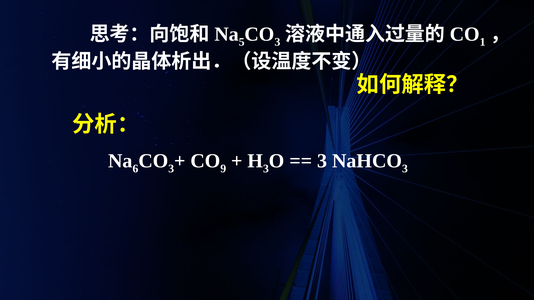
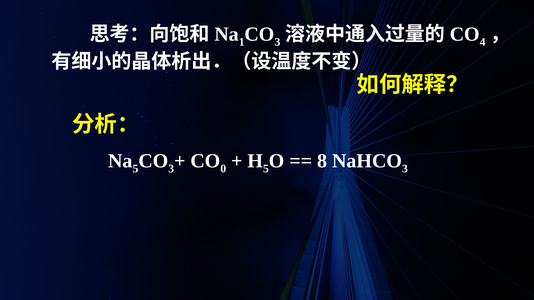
5: 5 -> 1 (242, 42)
1: 1 -> 4 (483, 42)
6: 6 -> 5 (135, 169)
9: 9 -> 0 (223, 169)
3: 3 -> 5 (266, 169)
3: 3 -> 8 (322, 161)
